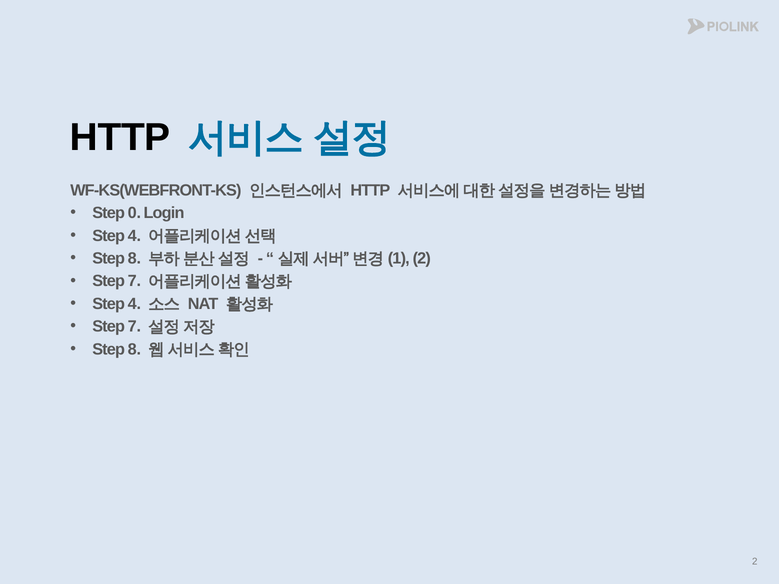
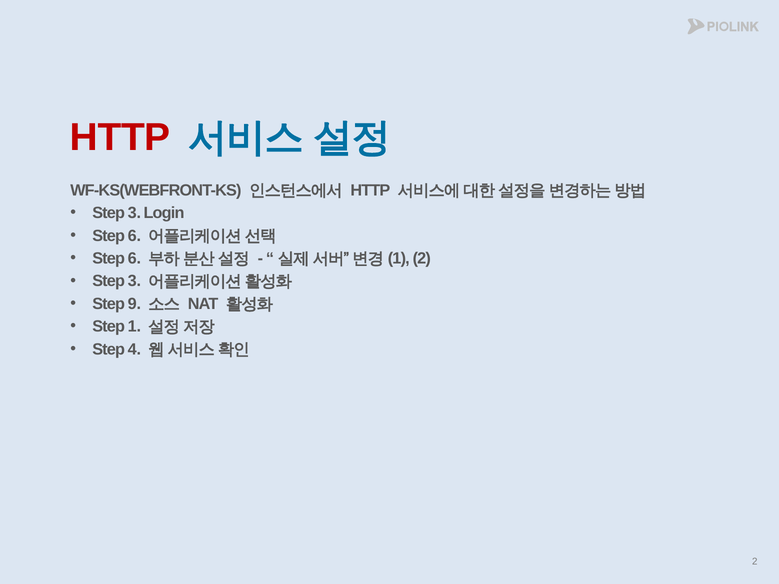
HTTP colour: black -> red (120, 138)
0: 0 -> 3 (134, 213)
4: 4 -> 6 (134, 236)
8: 8 -> 6 (134, 259)
7: 7 -> 3 (134, 281)
4: 4 -> 9 (134, 304)
7: 7 -> 1 (134, 327)
8: 8 -> 4 (134, 349)
